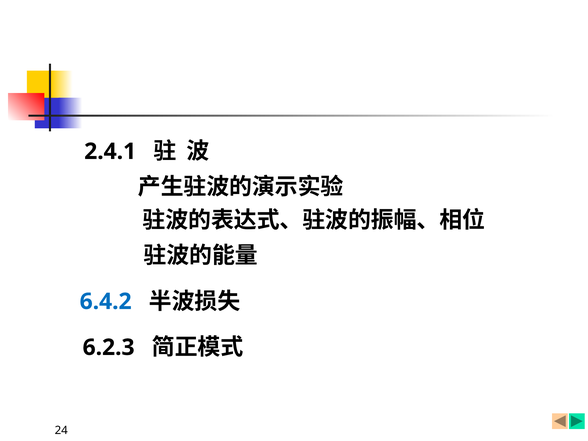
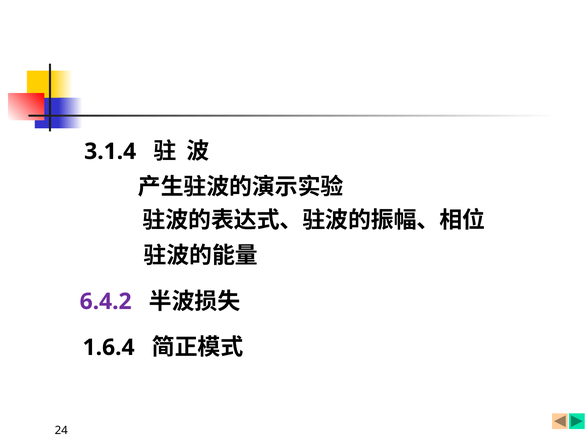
2.4.1: 2.4.1 -> 3.1.4 (110, 151)
6.4.2 colour: blue -> purple (106, 301)
6.2.3: 6.2.3 -> 1.6.4 (109, 347)
